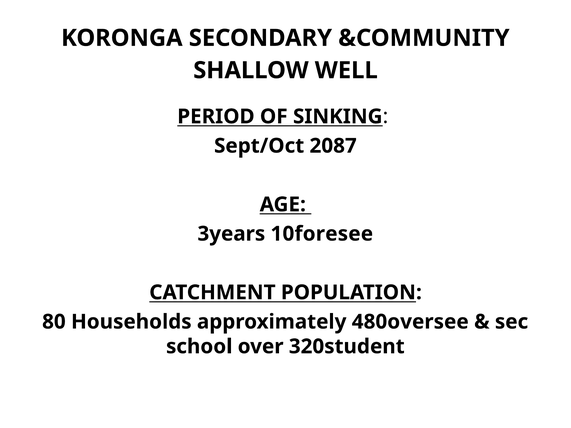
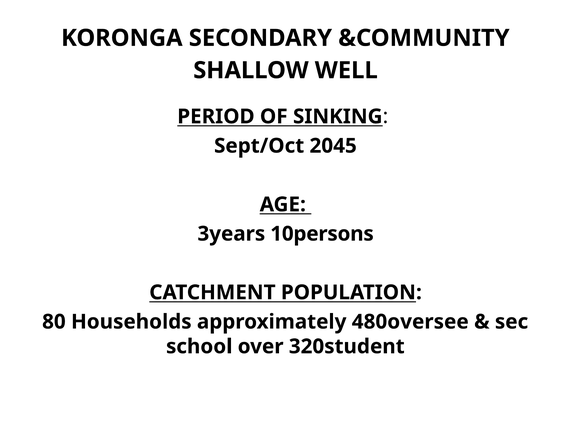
2087: 2087 -> 2045 (333, 146)
10foresee: 10foresee -> 10persons (322, 234)
